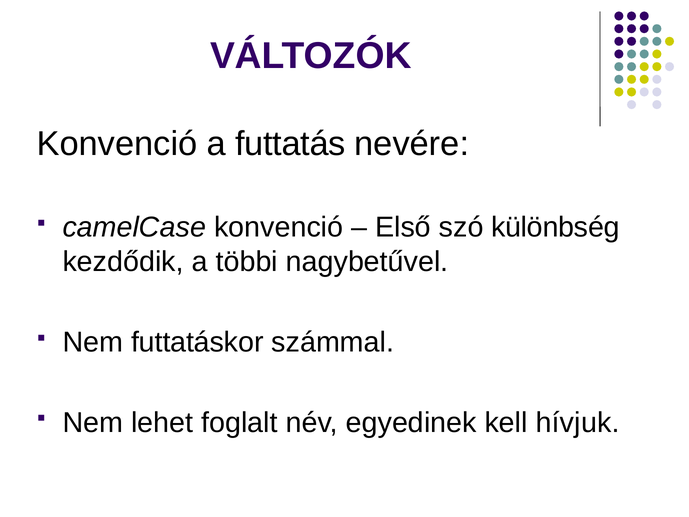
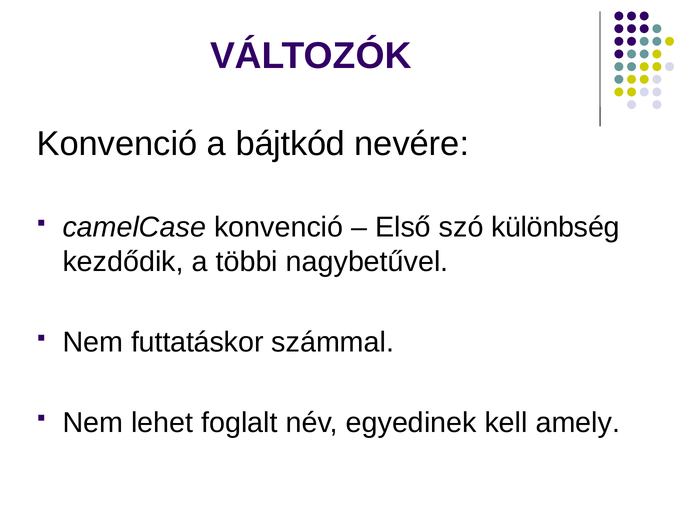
futtatás: futtatás -> bájtkód (290, 144)
hívjuk: hívjuk -> amely (578, 423)
